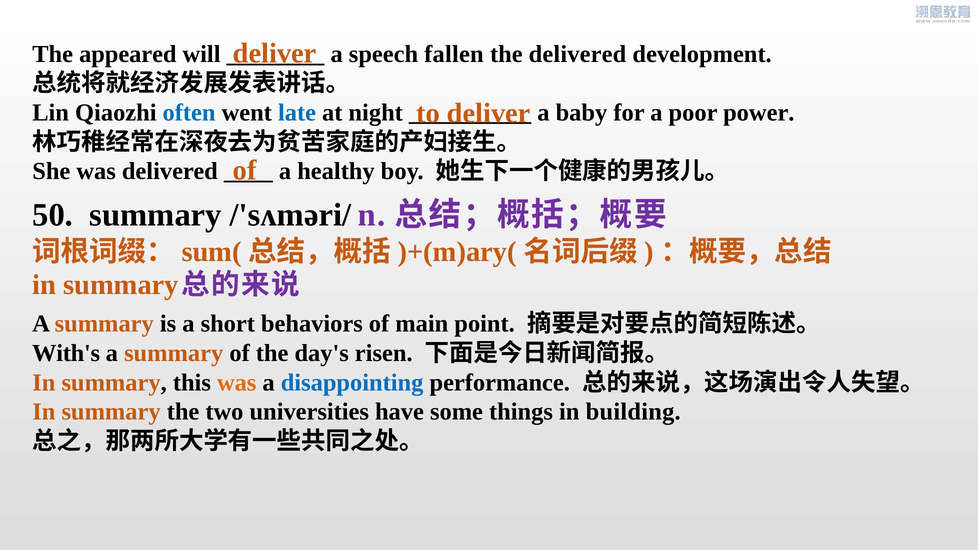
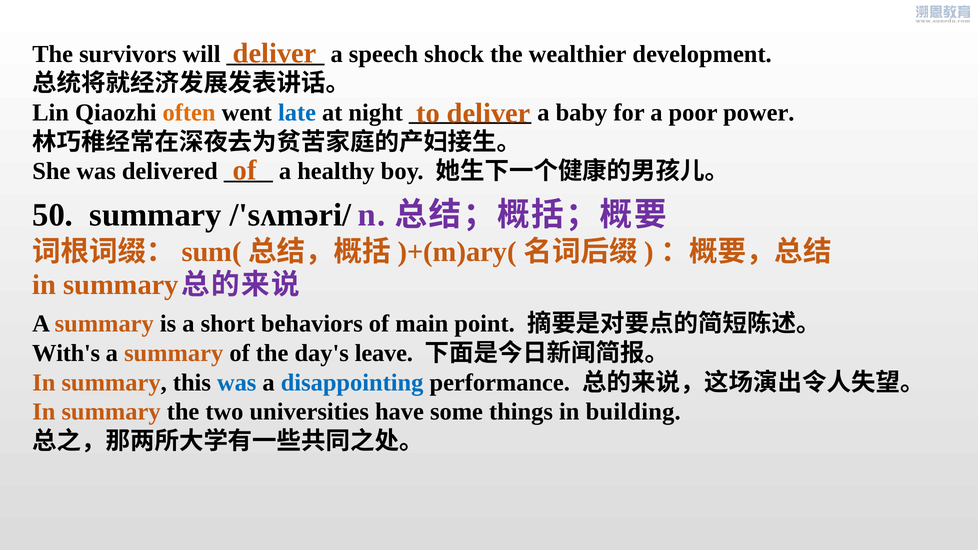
appeared: appeared -> survivors (128, 54)
fallen: fallen -> shock (454, 54)
the delivered: delivered -> wealthier (578, 54)
often colour: blue -> orange (189, 113)
risen: risen -> leave (384, 353)
was colour: orange -> blue (237, 383)
